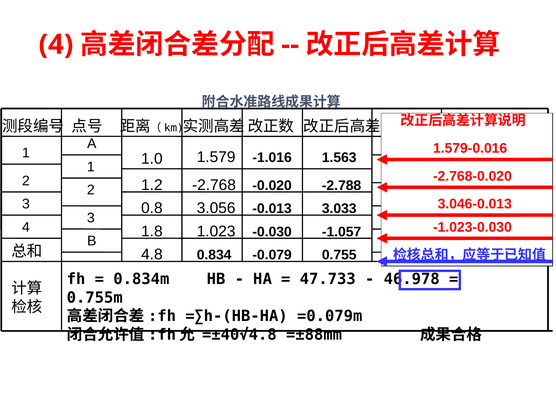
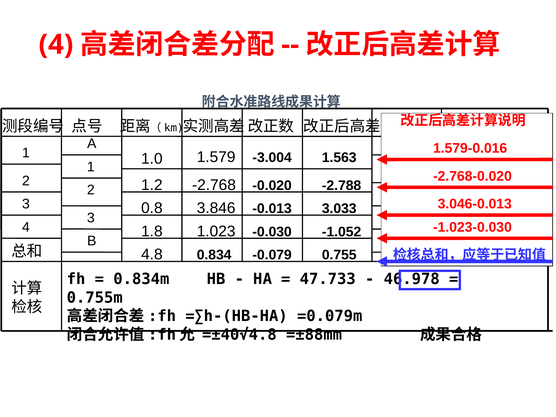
-1.016: -1.016 -> -3.004 (272, 158)
3.056: 3.056 -> 3.846 (216, 208)
-1.057: -1.057 -> -1.052 (342, 232)
